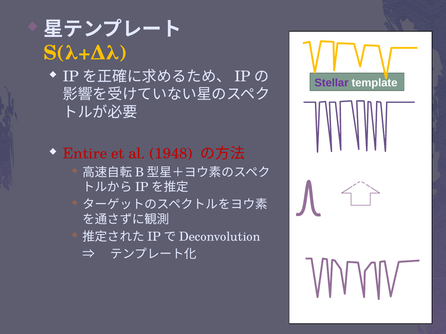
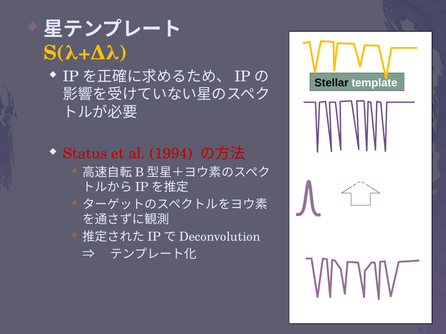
Stellar colour: purple -> black (331, 83)
Entire: Entire -> Status (85, 154)
1948: 1948 -> 1994 (171, 154)
